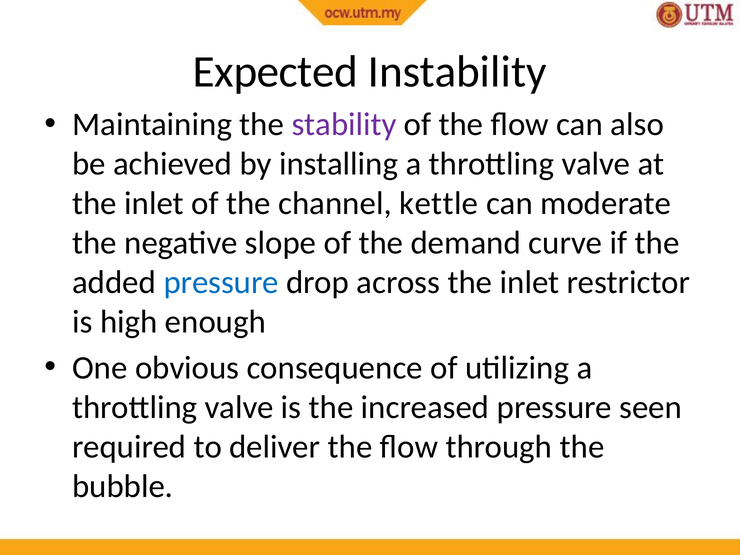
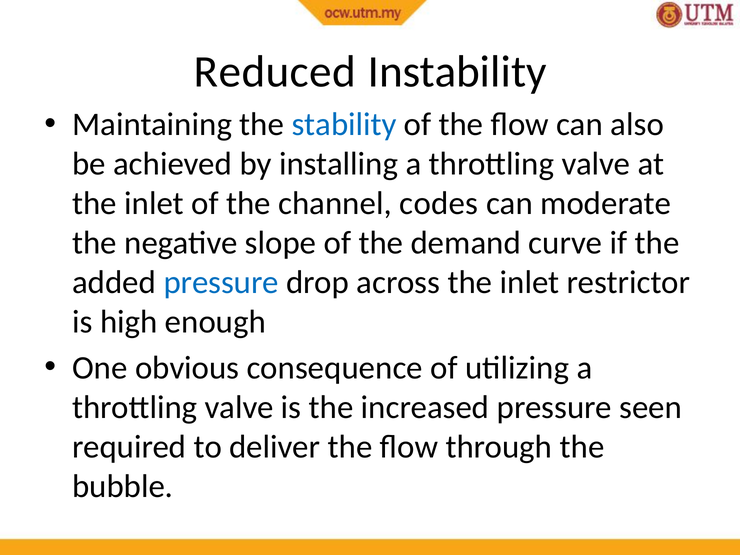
Expected: Expected -> Reduced (275, 72)
stability colour: purple -> blue (344, 124)
kettle: kettle -> codes (439, 203)
